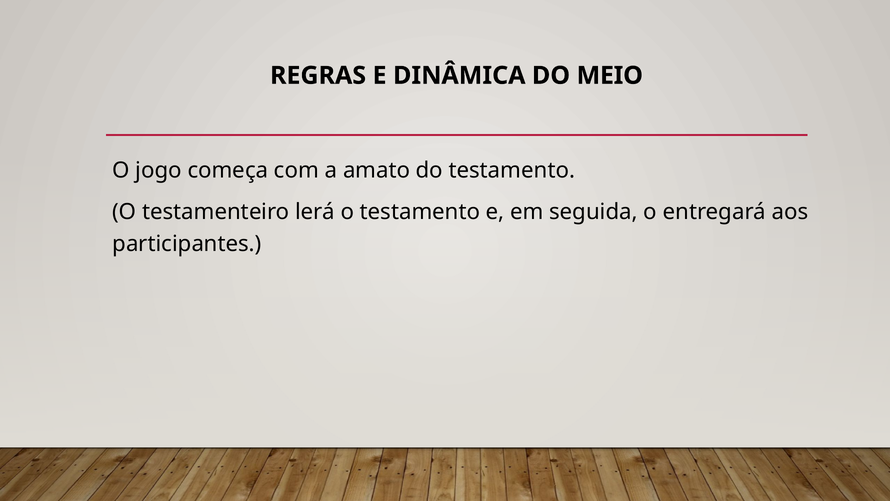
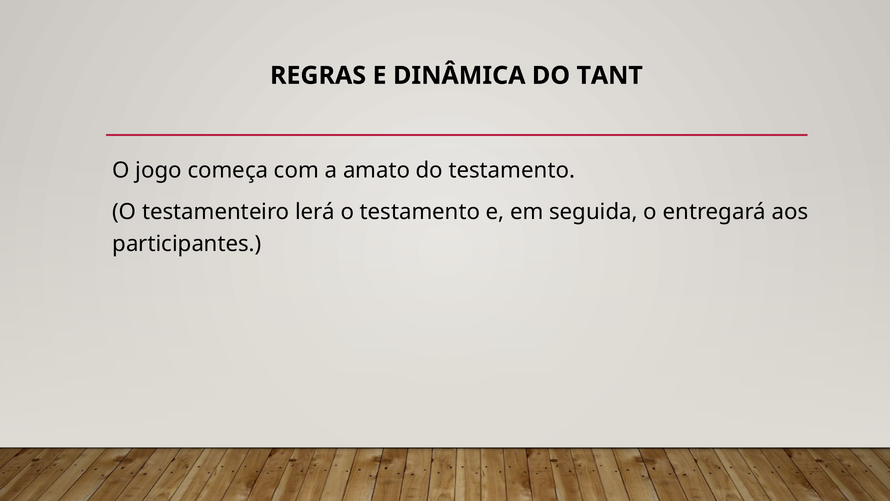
MEIO: MEIO -> TANT (610, 75)
